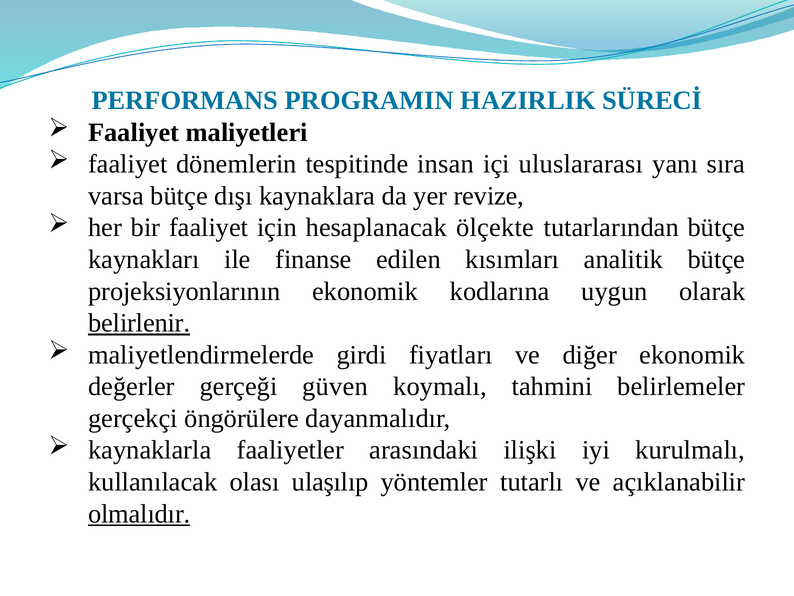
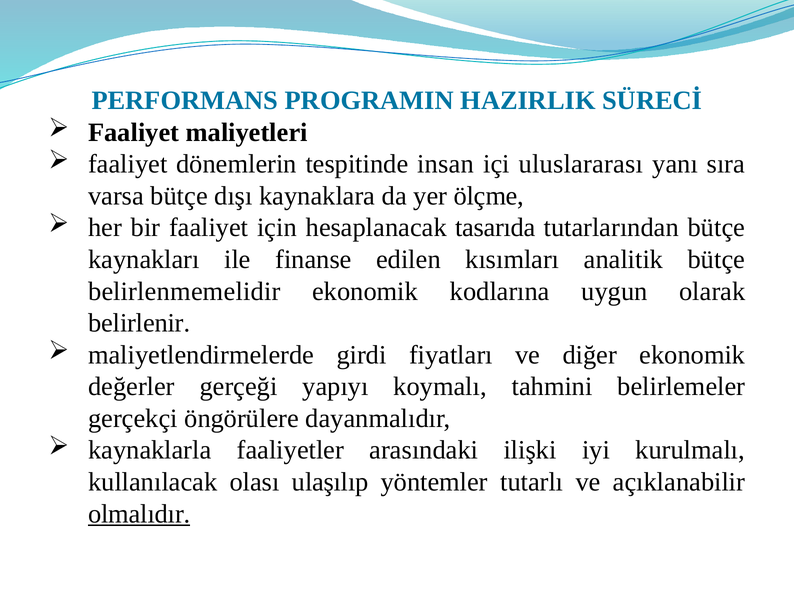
revize: revize -> ölçme (489, 196)
ölçekte: ölçekte -> tasarıda (495, 228)
projeksiyonlarının: projeksiyonlarının -> belirlenmemelidir (184, 291)
belirlenir underline: present -> none (139, 323)
güven: güven -> yapıyı (335, 386)
